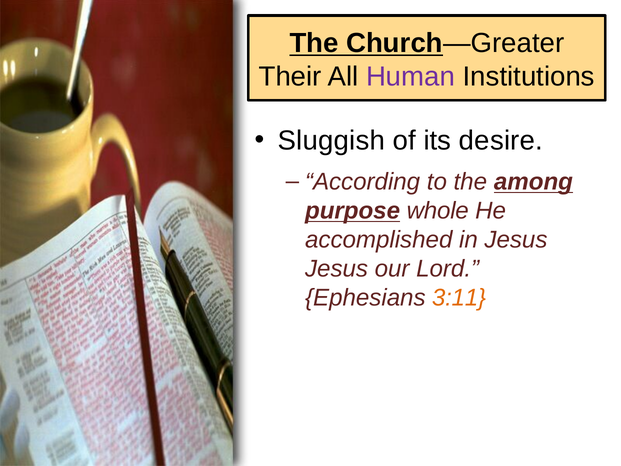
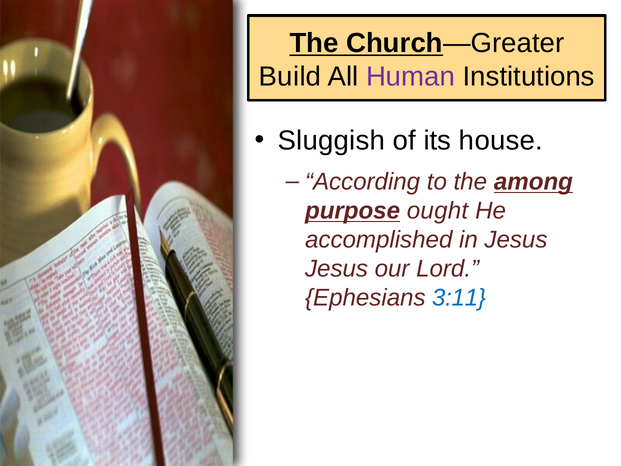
Their: Their -> Build (290, 76)
desire: desire -> house (501, 141)
whole: whole -> ought (437, 211)
3:11 colour: orange -> blue (459, 298)
